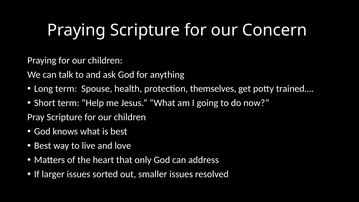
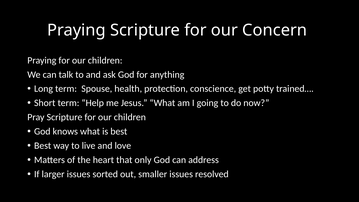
themselves: themselves -> conscience (213, 89)
